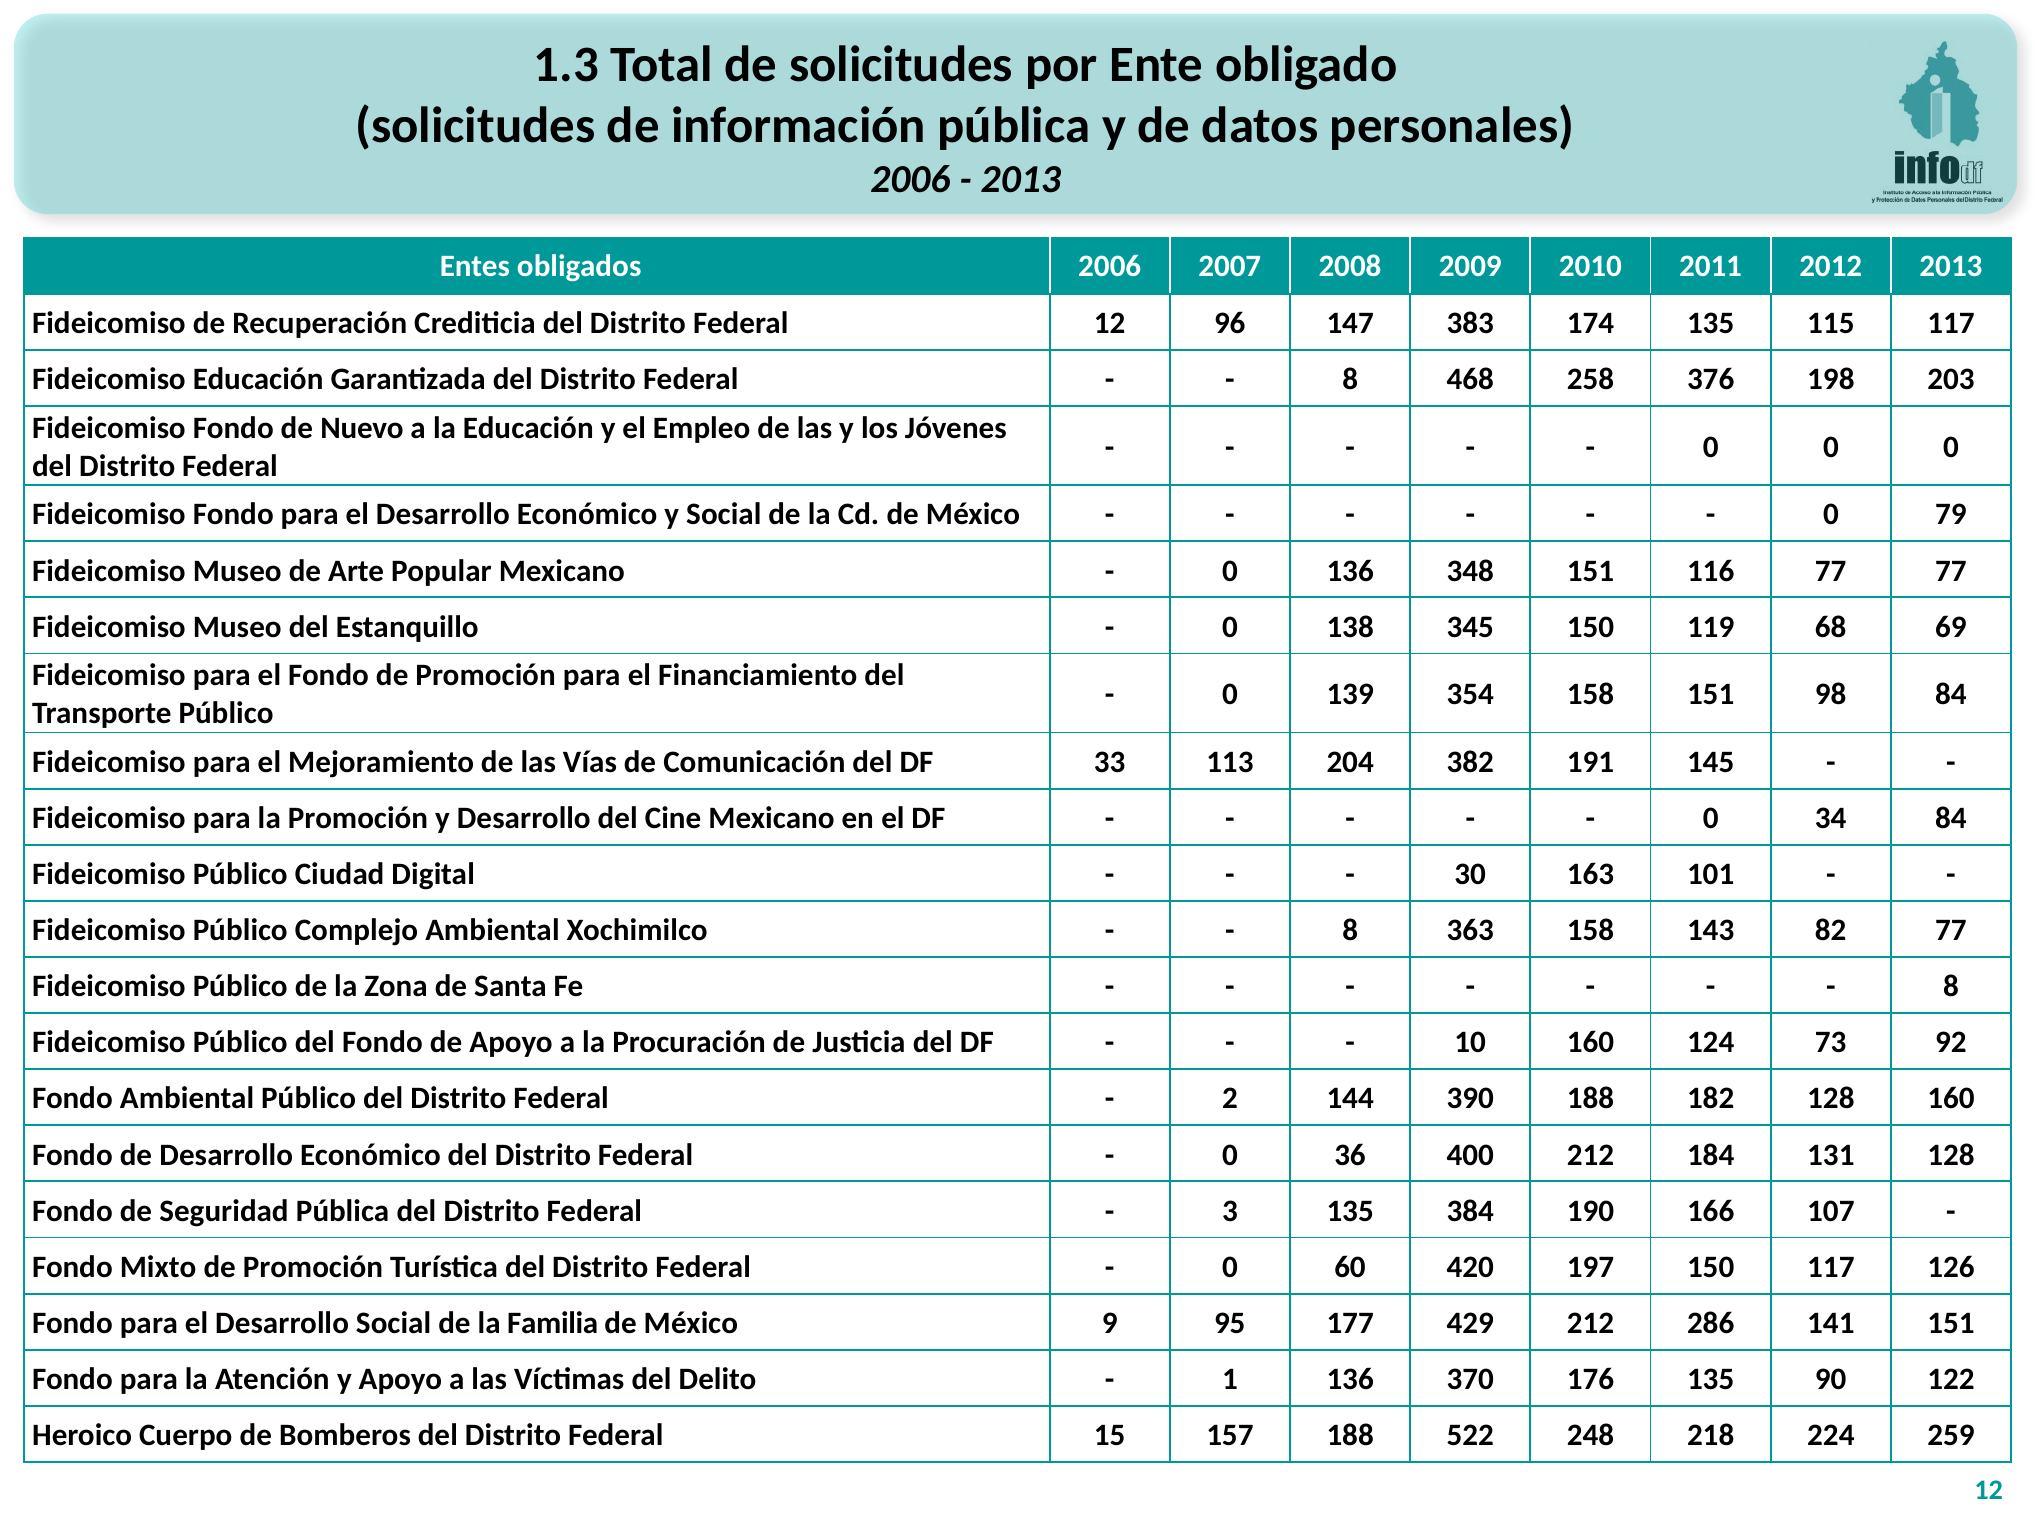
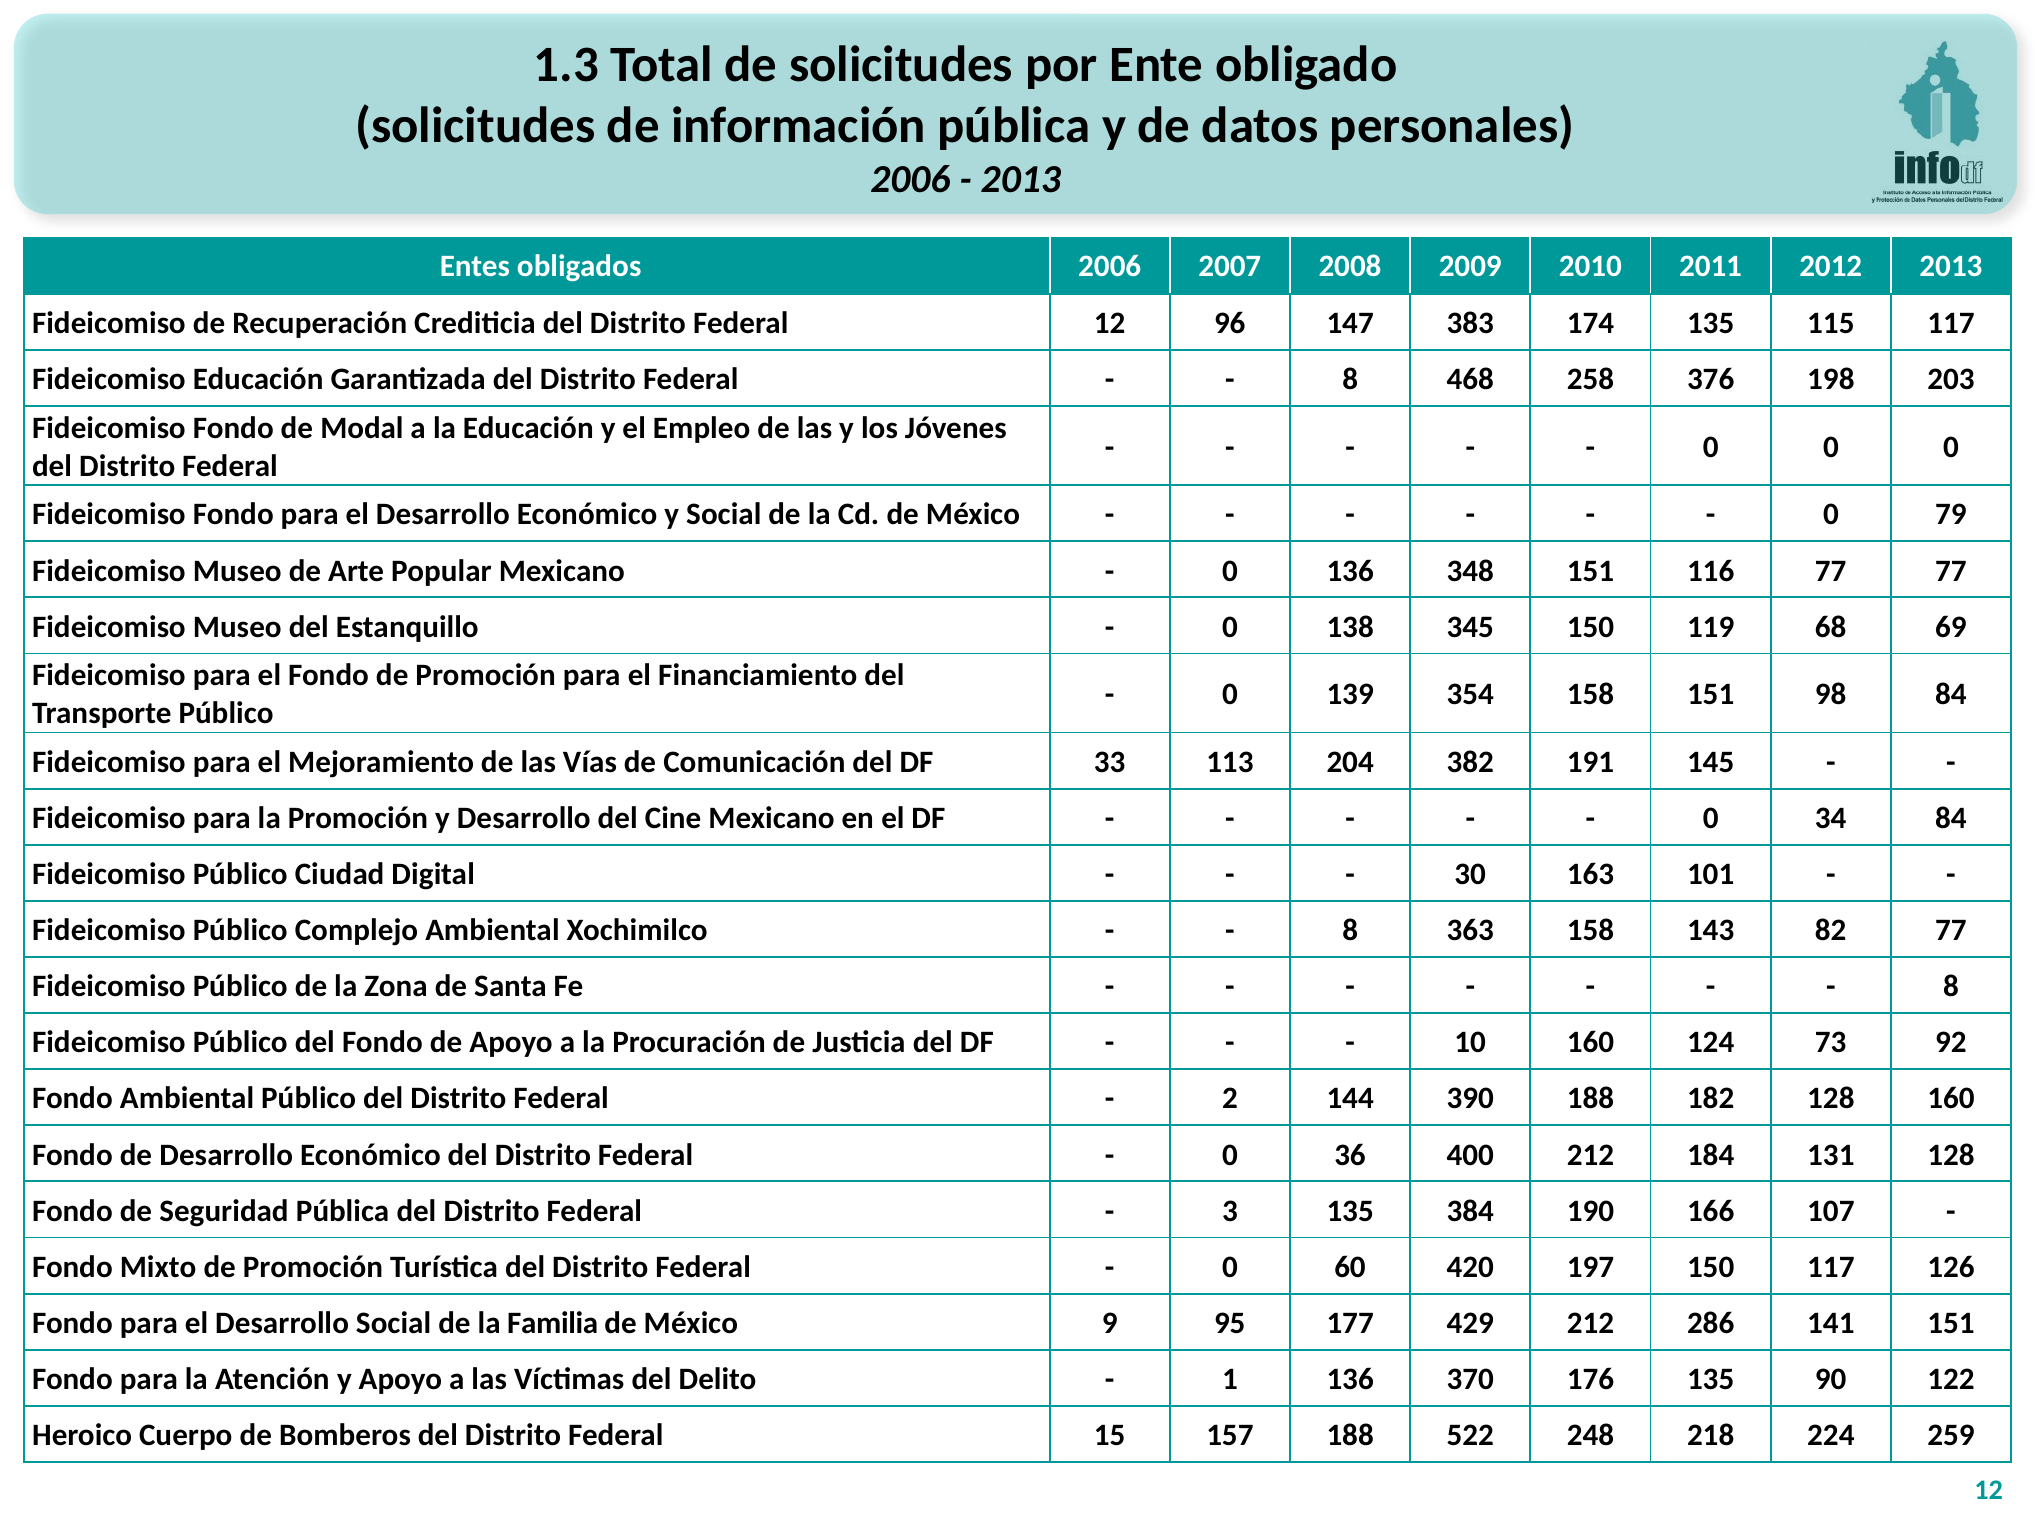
Nuevo: Nuevo -> Modal (362, 428)
